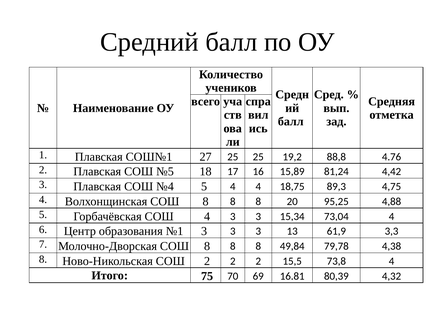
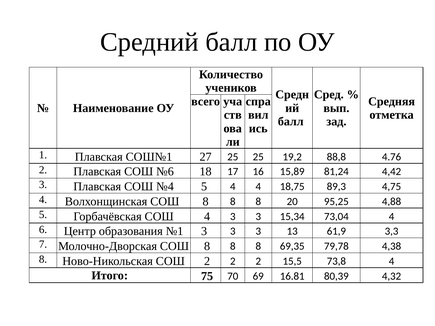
№5: №5 -> №6 (165, 172)
49,84: 49,84 -> 69,35 (292, 247)
